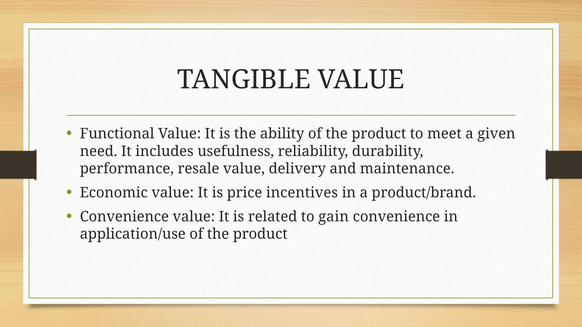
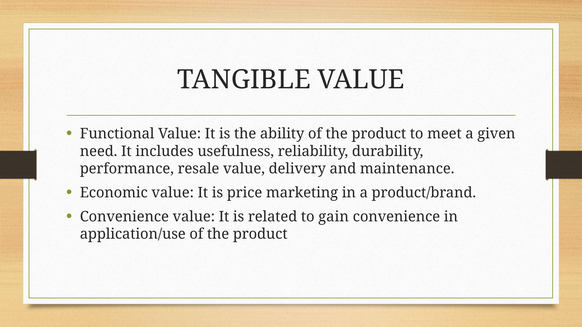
incentives: incentives -> marketing (302, 193)
